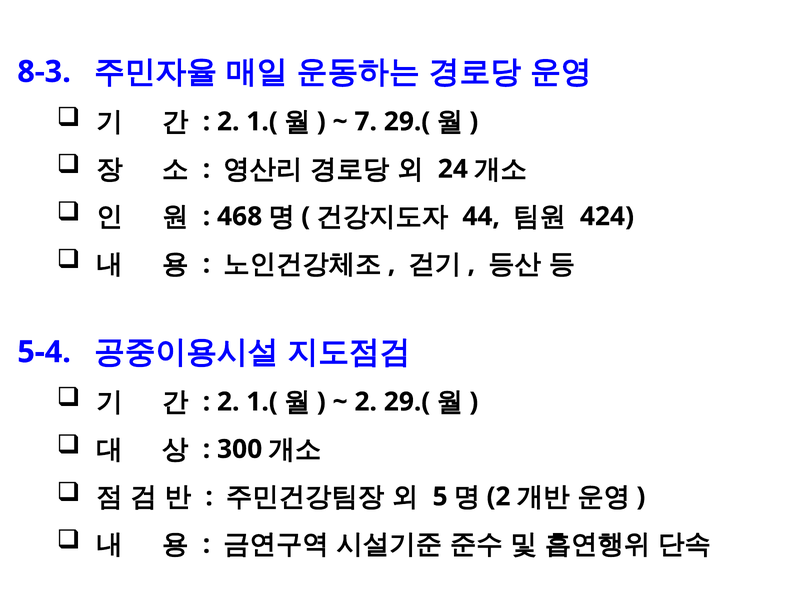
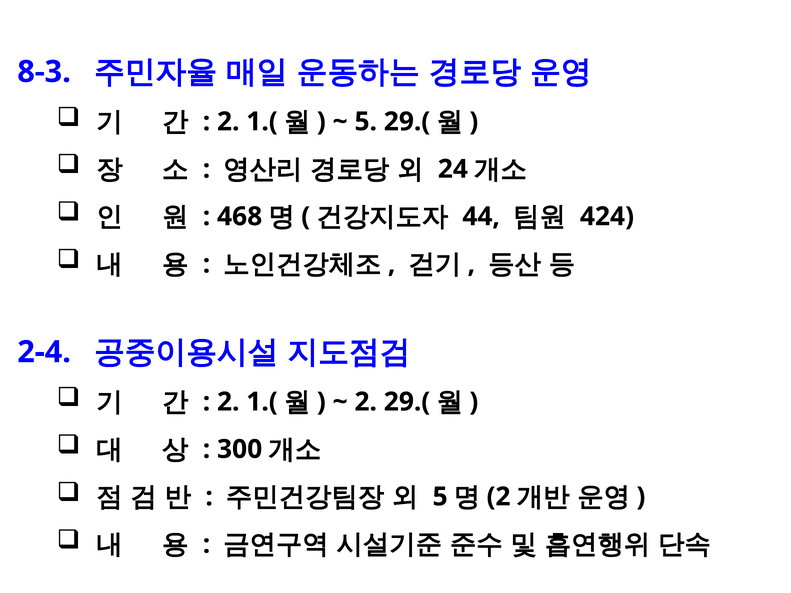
7: 7 -> 5 (366, 122)
5-4: 5-4 -> 2-4 (44, 352)
